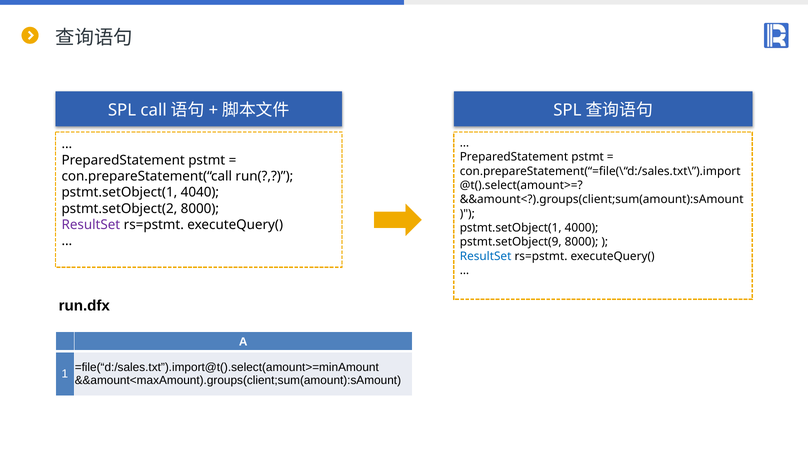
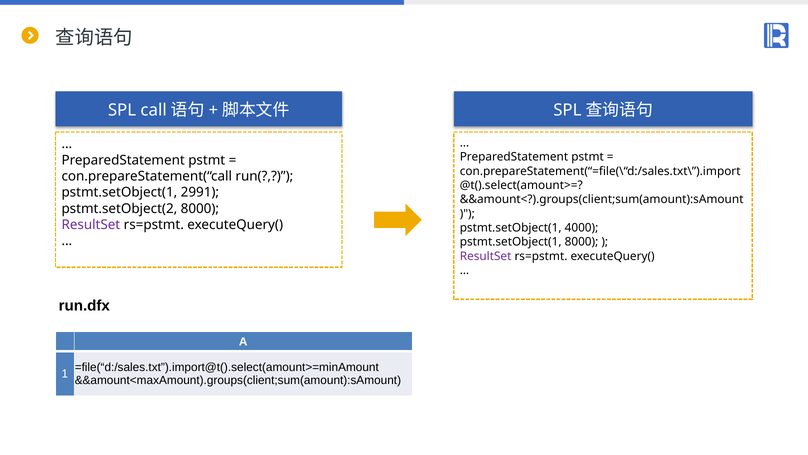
4040: 4040 -> 2991 (200, 192)
pstmt.setObject(9: pstmt.setObject(9 -> pstmt.setObject(1 (511, 242)
ResultSet colour: blue -> purple (486, 256)
